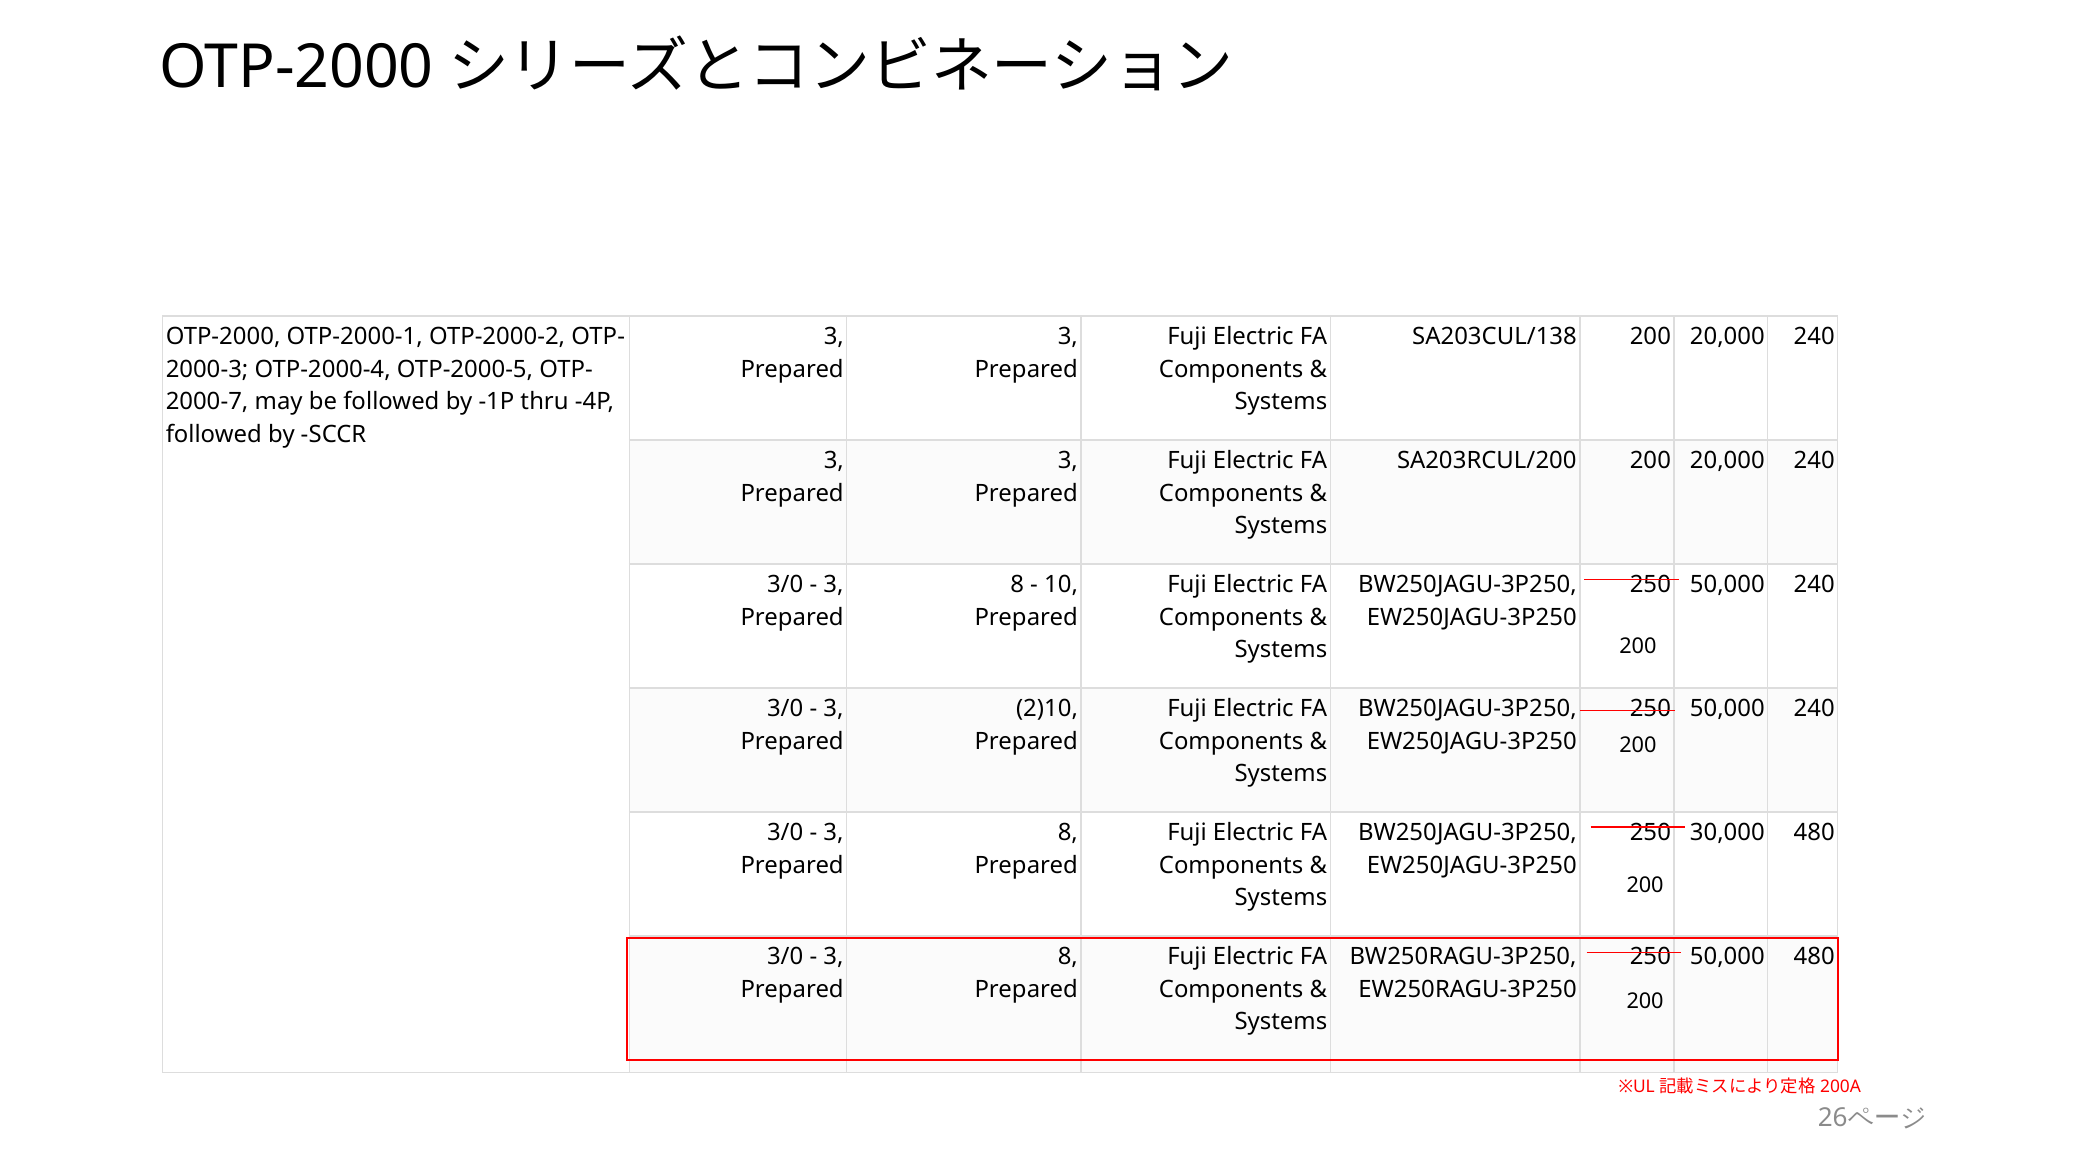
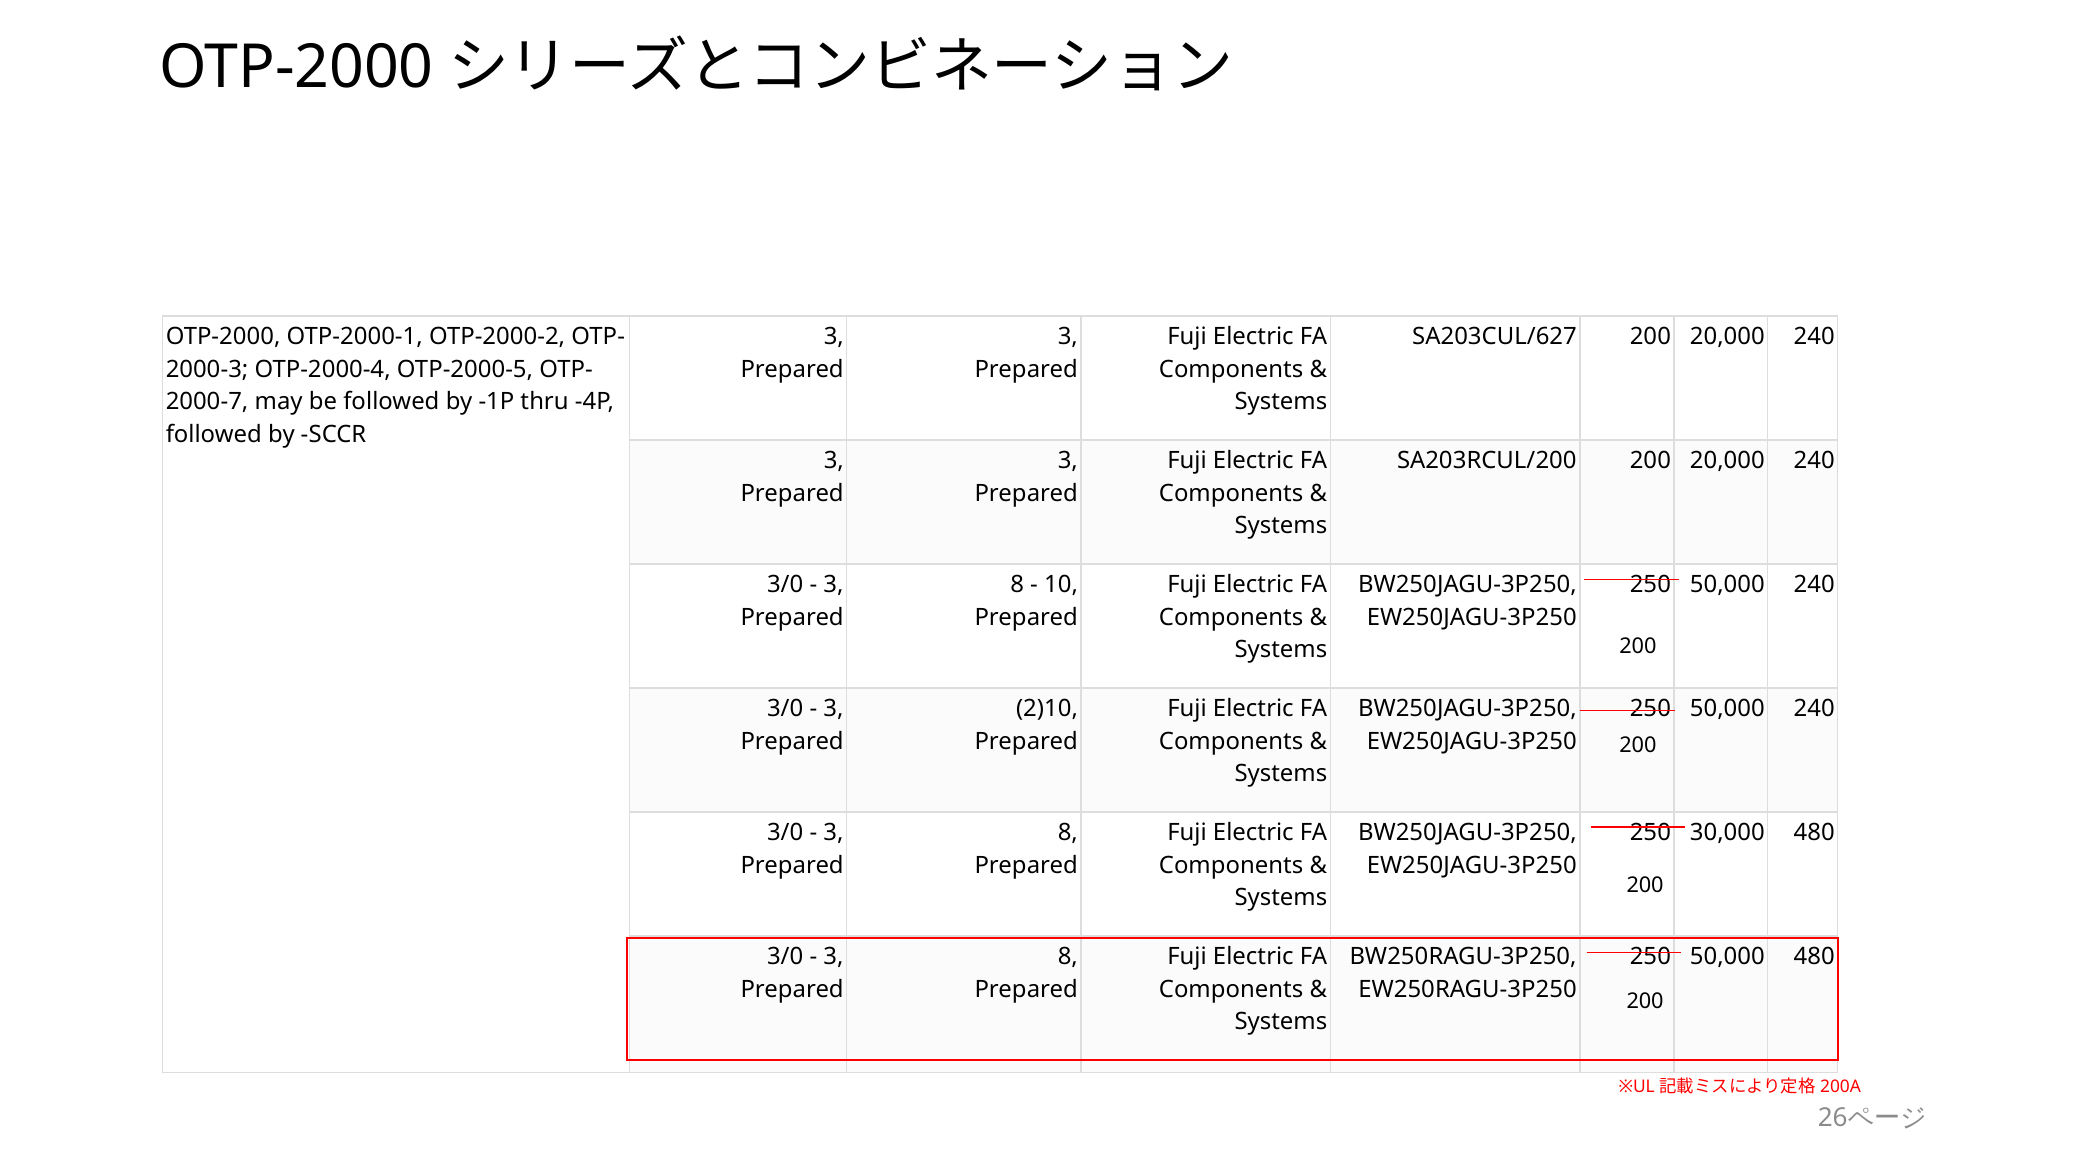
SA203CUL/138: SA203CUL/138 -> SA203CUL/627 (1494, 337)
